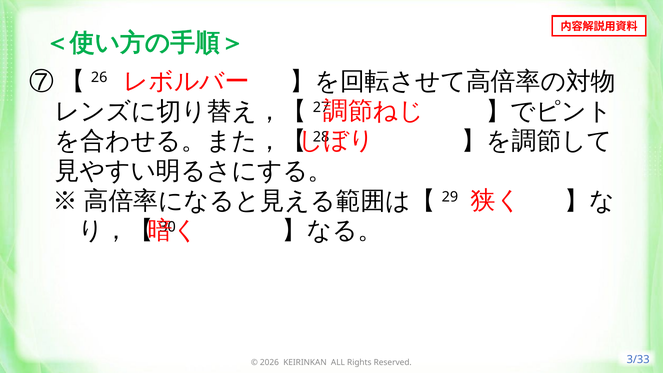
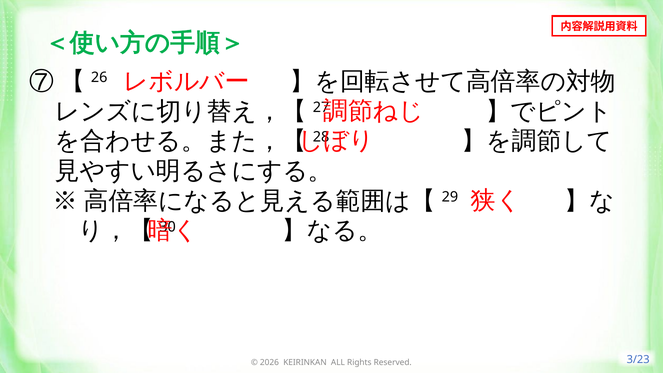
3/33: 3/33 -> 3/23 (638, 360)
